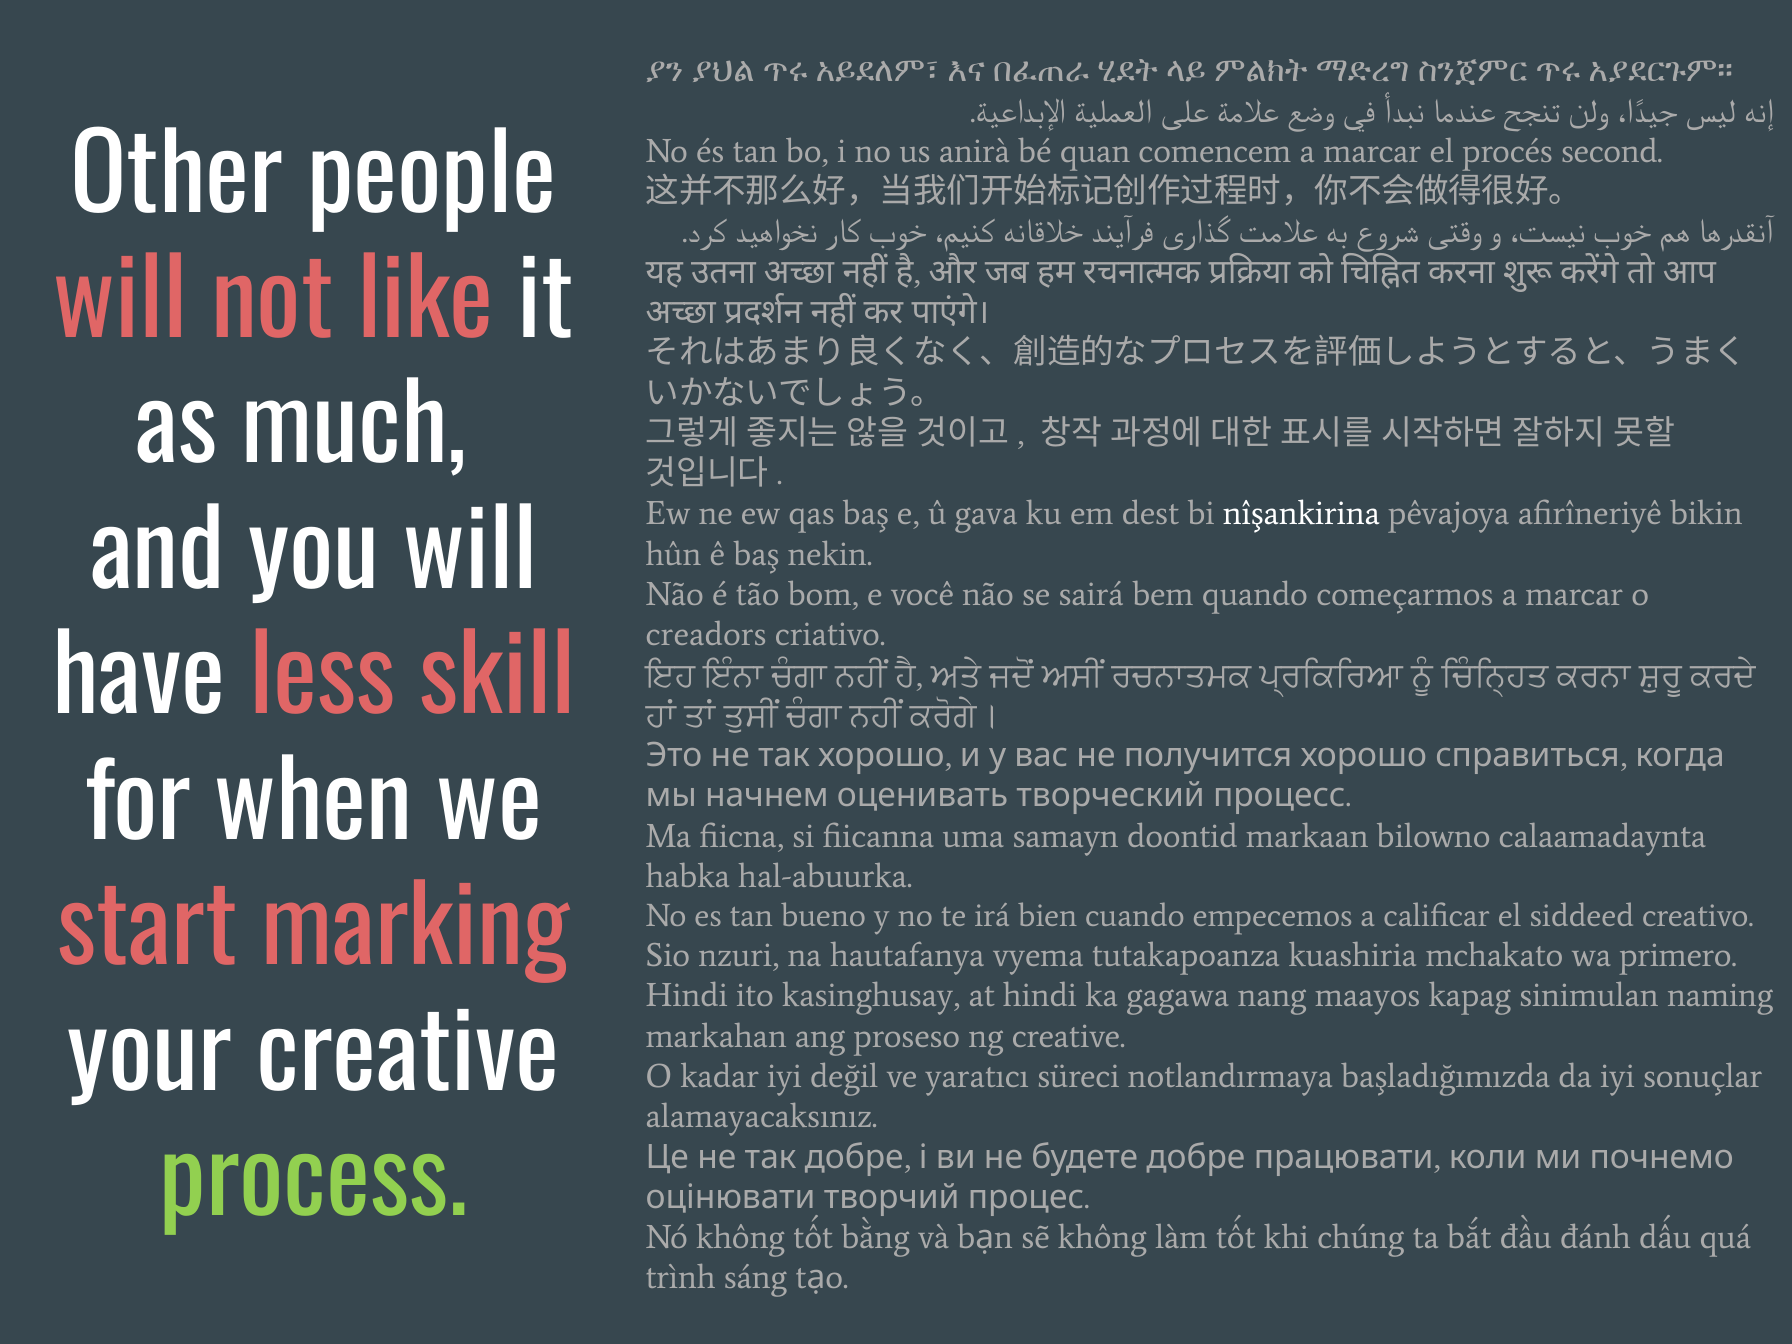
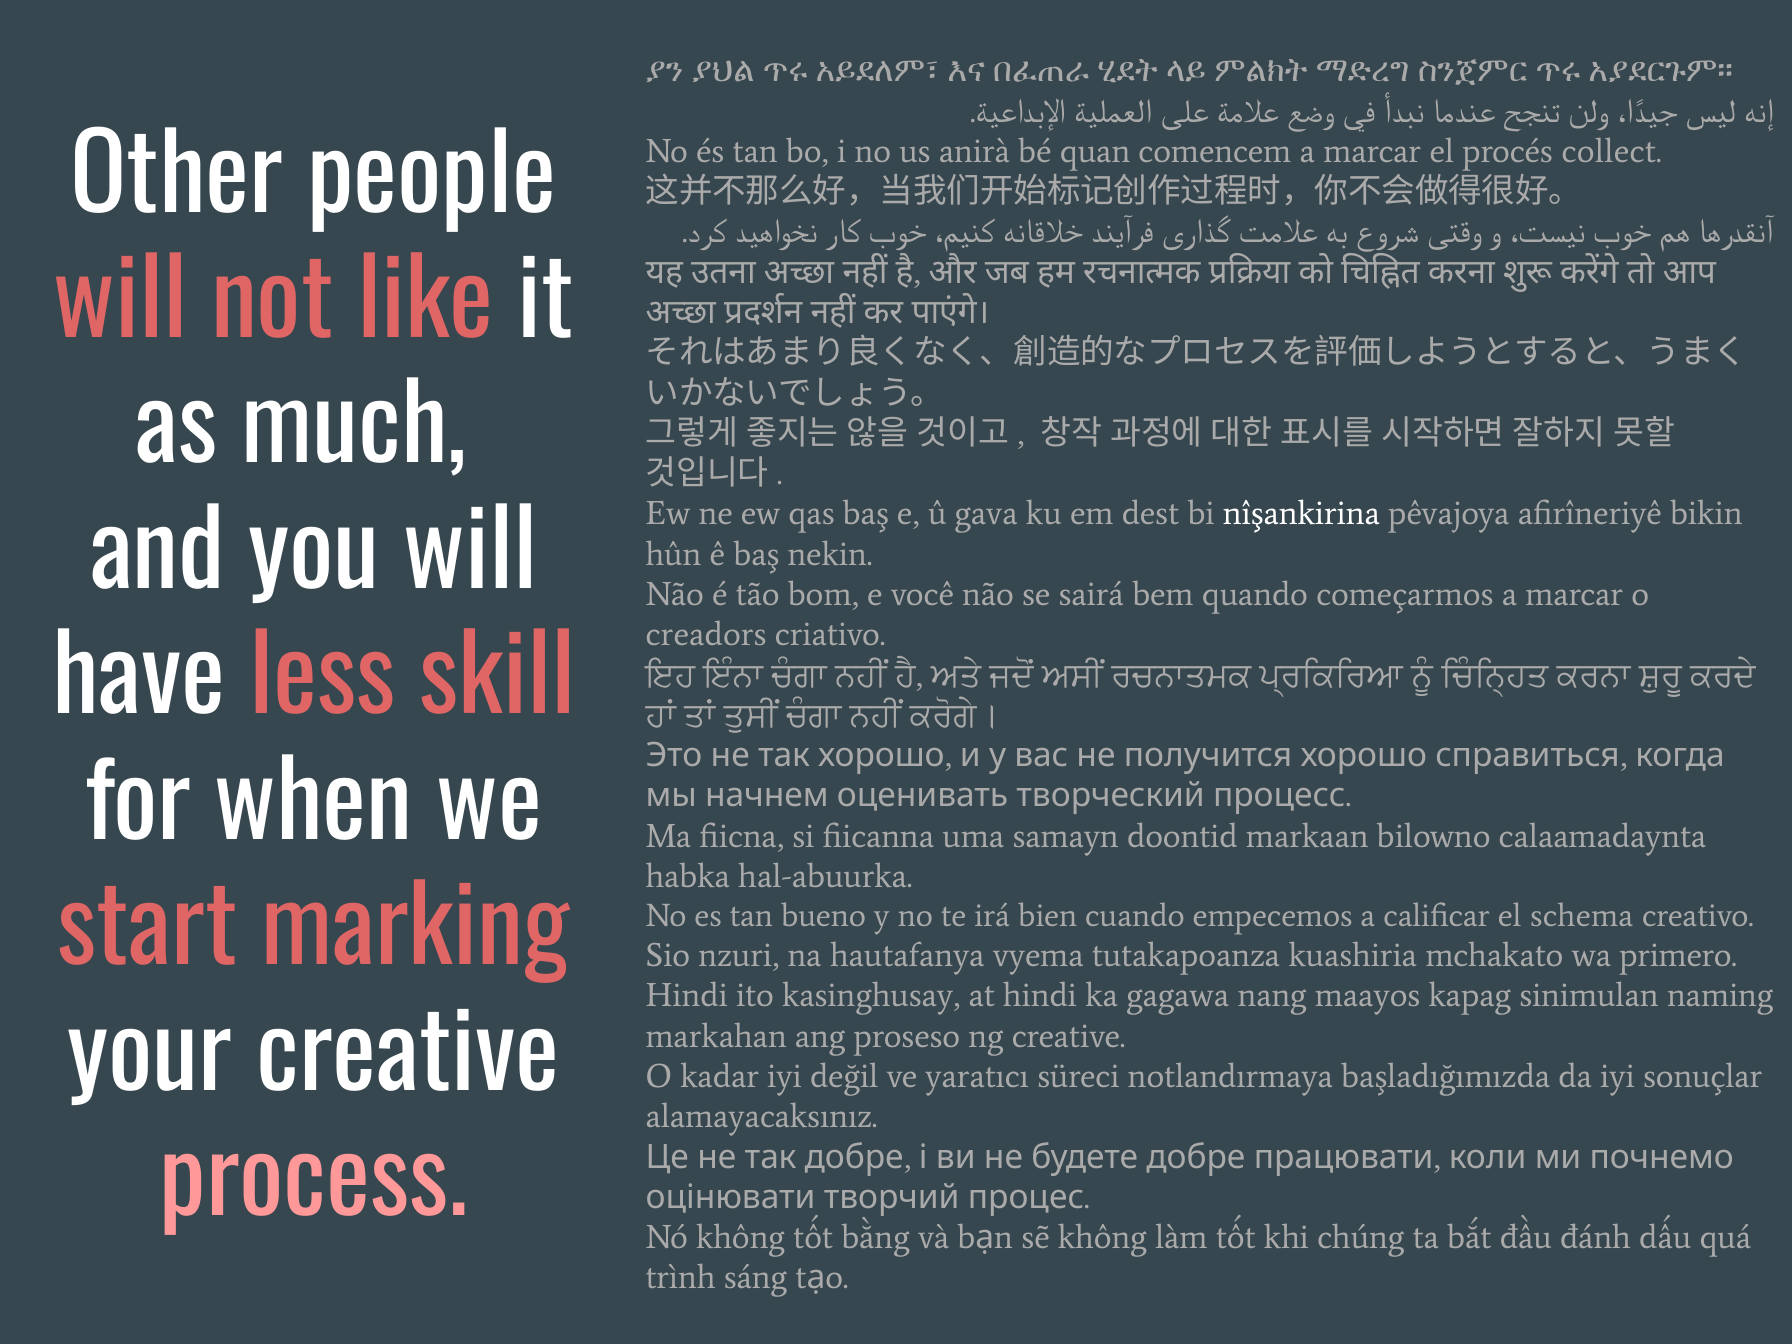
second: second -> collect (1612, 151)
siddeed: siddeed -> schema (1582, 916)
process colour: light green -> pink (314, 1181)
